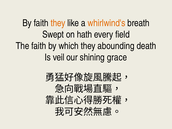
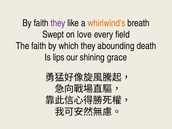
they colour: orange -> purple (58, 23)
hath: hath -> love (84, 34)
veil: veil -> lips (59, 57)
